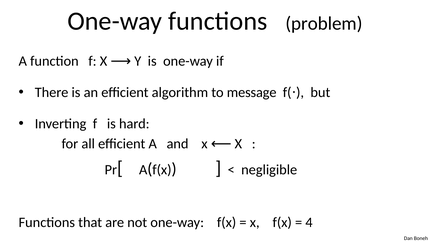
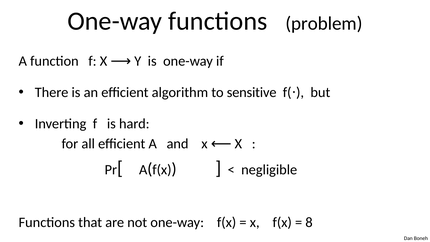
message: message -> sensitive (252, 92)
4: 4 -> 8 (309, 222)
